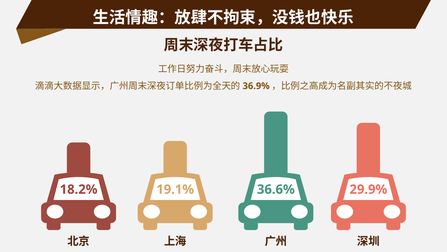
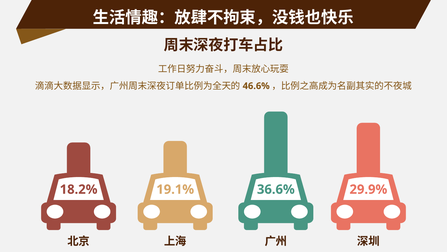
36.9%: 36.9% -> 46.6% (256, 86)
